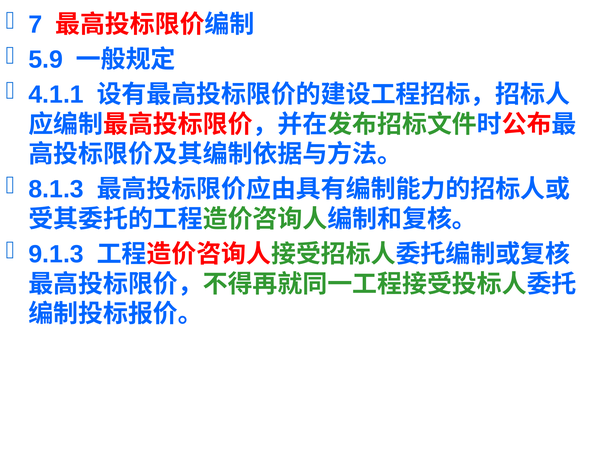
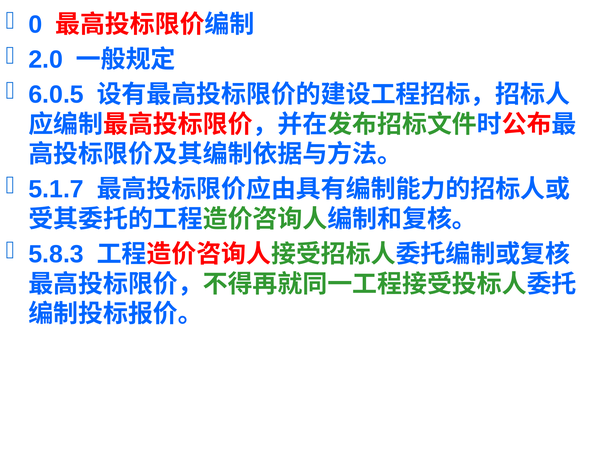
7: 7 -> 0 (35, 25)
5.9: 5.9 -> 2.0 (46, 60)
4.1.1: 4.1.1 -> 6.0.5 (56, 94)
8.1.3: 8.1.3 -> 5.1.7 (56, 189)
9.1.3: 9.1.3 -> 5.8.3 (56, 254)
